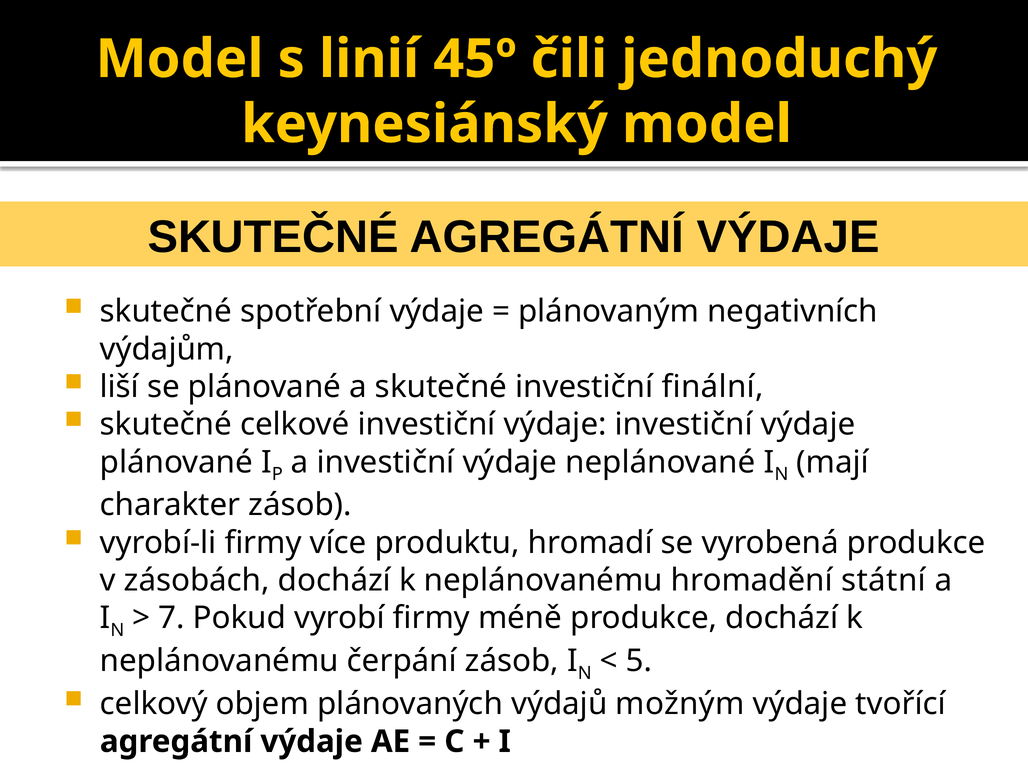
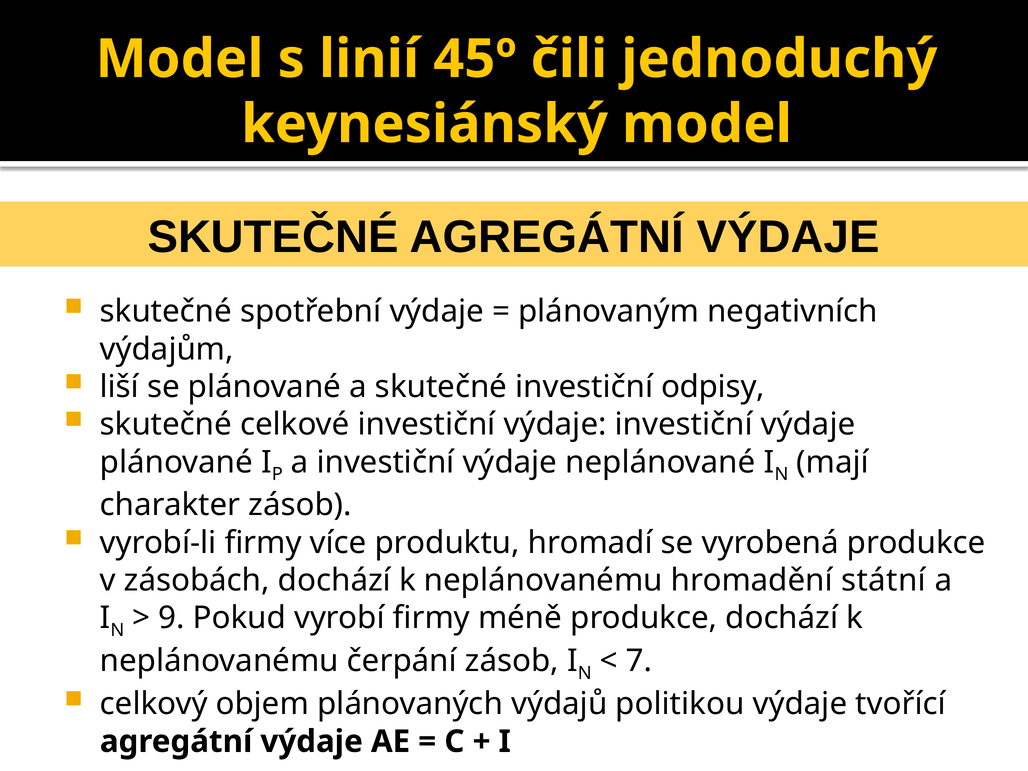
finální: finální -> odpisy (713, 387)
7: 7 -> 9 (171, 618)
5: 5 -> 7 (639, 661)
možným: možným -> politikou (680, 704)
